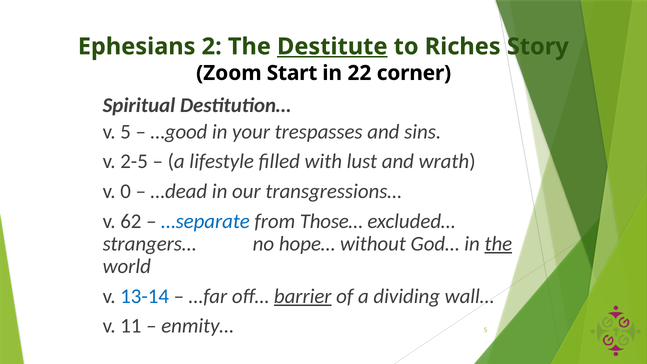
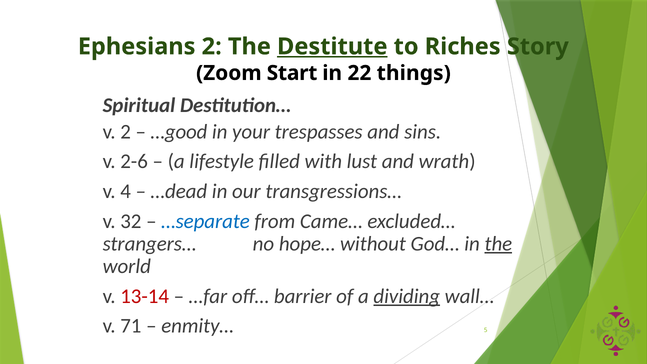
corner: corner -> things (414, 73)
v 5: 5 -> 2 (126, 132)
2-5: 2-5 -> 2-6 (134, 161)
0: 0 -> 4 (126, 191)
62: 62 -> 32 (131, 221)
Those…: Those… -> Came… (331, 221)
13-14 colour: blue -> red (145, 296)
barrier underline: present -> none (303, 296)
dividing underline: none -> present (407, 296)
11: 11 -> 71 (131, 326)
